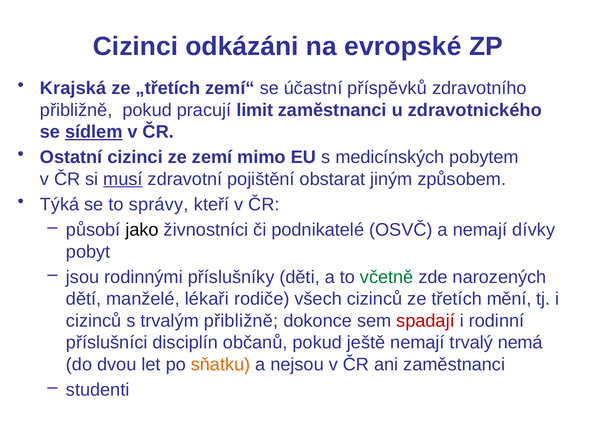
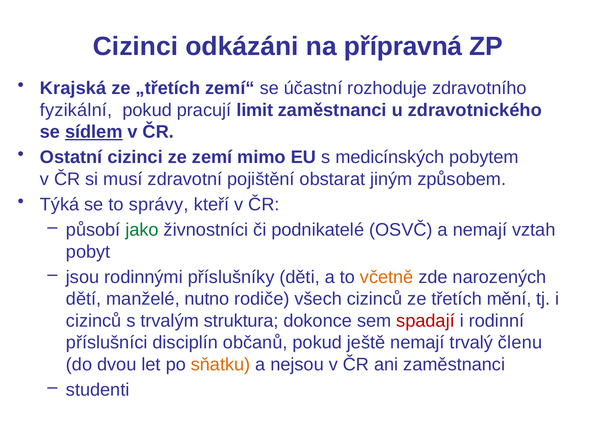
evropské: evropské -> přípravná (403, 47)
příspěvků: příspěvků -> rozhoduje (387, 88)
přibližně: přibližně -> fyzikální (76, 110)
musí underline: present -> none (123, 179)
jako colour: black -> green (142, 230)
dívky: dívky -> vztah (534, 230)
včetně colour: green -> orange (387, 277)
lékaři: lékaři -> nutno (207, 299)
trvalým přibližně: přibližně -> struktura (241, 321)
nemá: nemá -> členu (520, 343)
